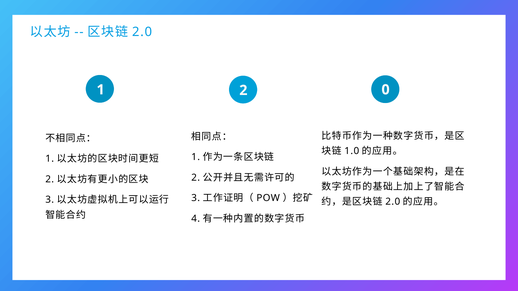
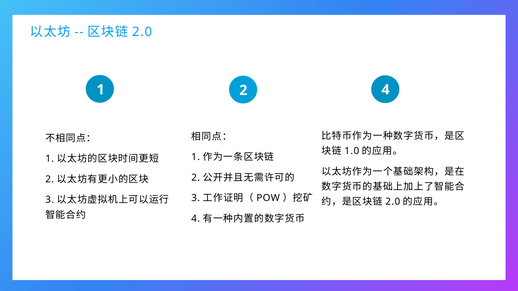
2 0: 0 -> 4 (386, 90)
